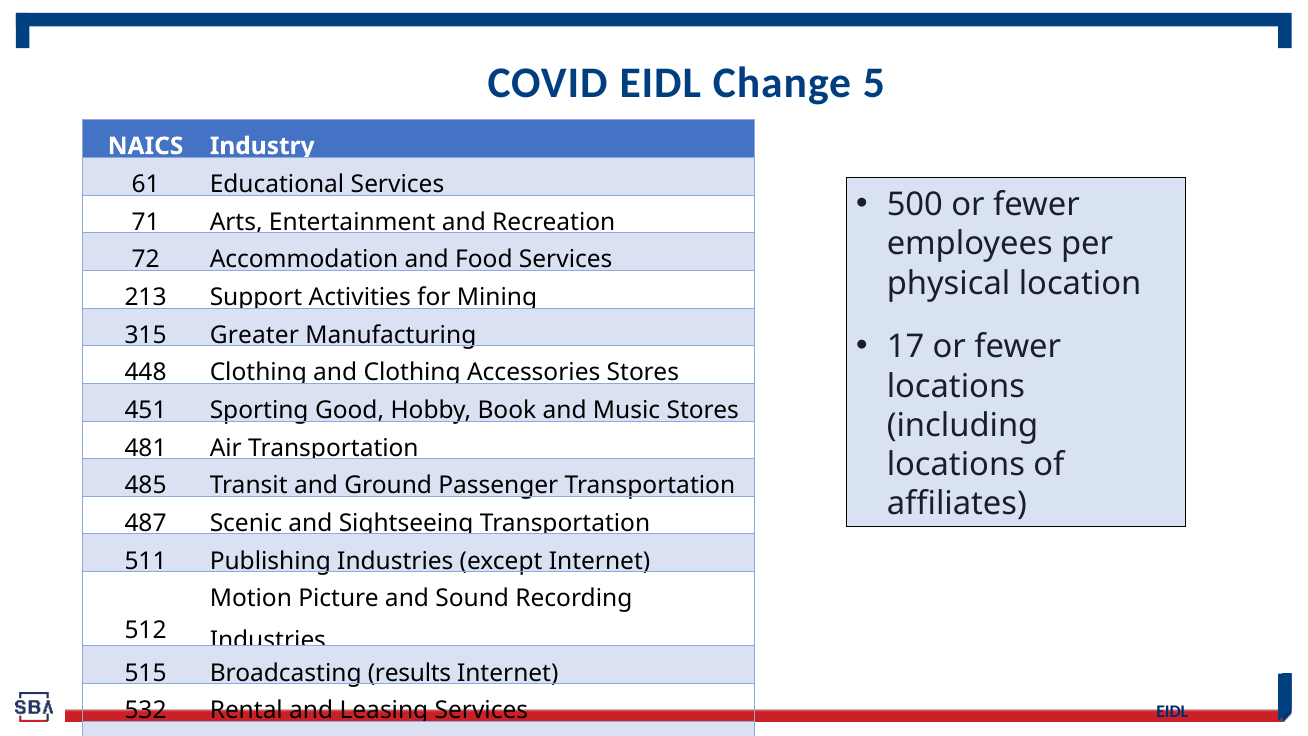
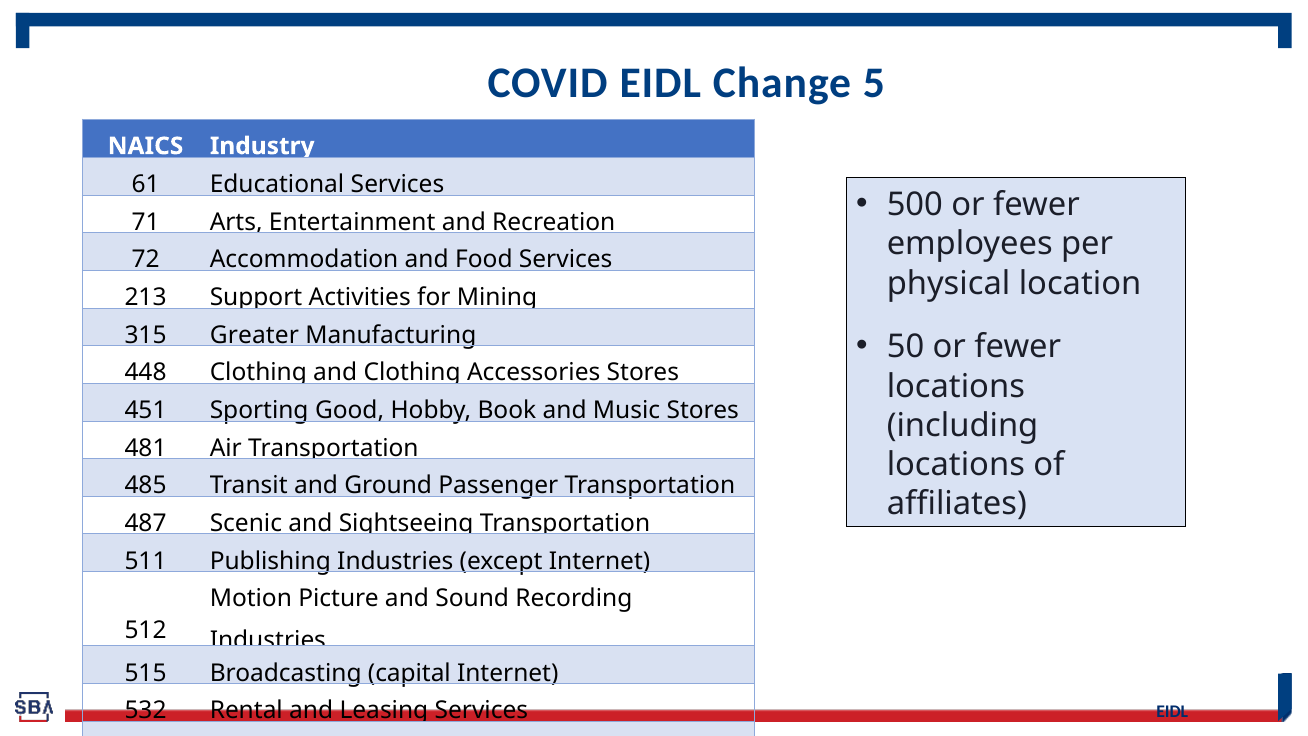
17: 17 -> 50 (906, 347)
results: results -> capital (409, 673)
